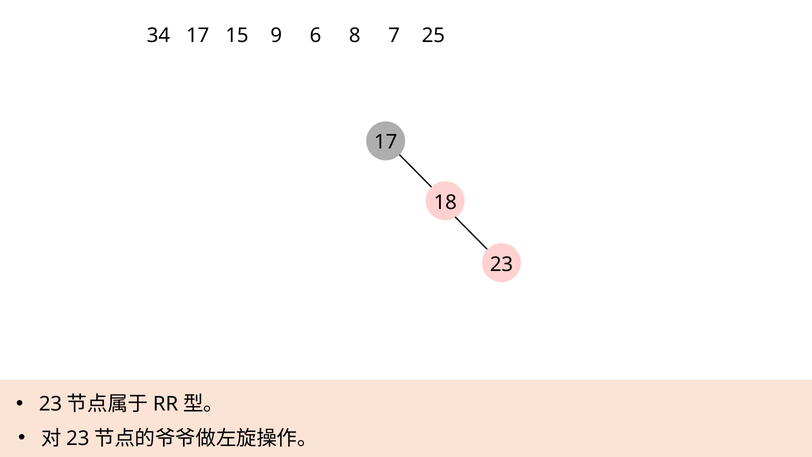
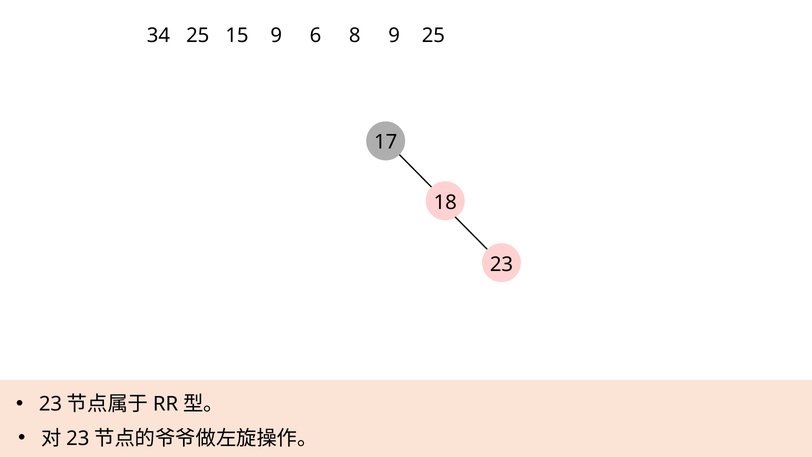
34 17: 17 -> 25 (198, 36)
8 7: 7 -> 9 (394, 36)
